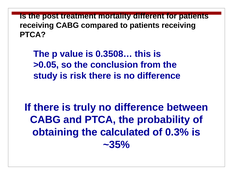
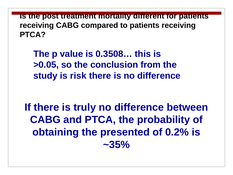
calculated: calculated -> presented (125, 132)
0.3%: 0.3% -> 0.2% (177, 132)
